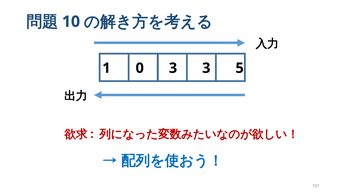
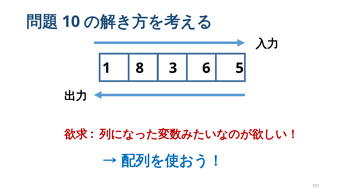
0: 0 -> 8 (140, 68)
3 3: 3 -> 6 (206, 68)
